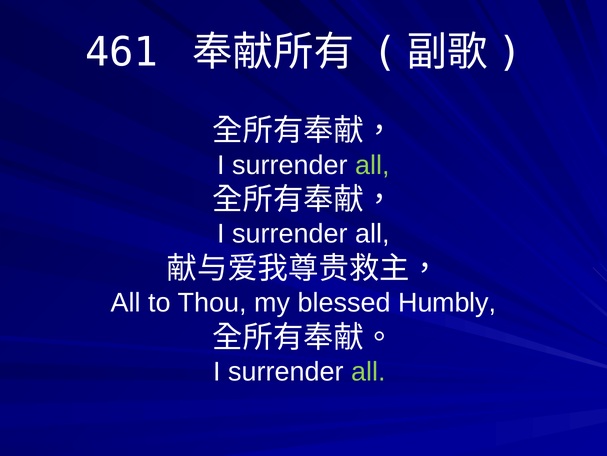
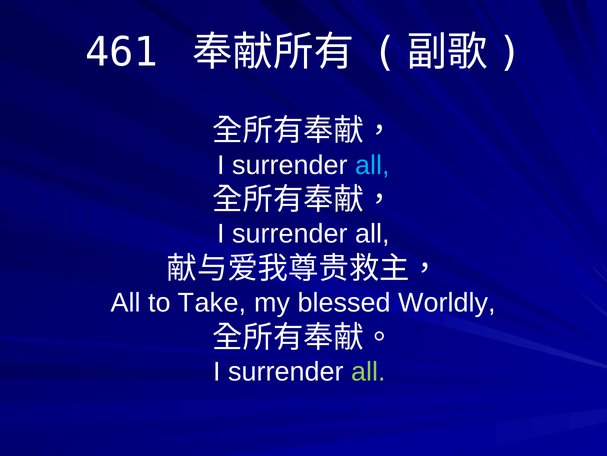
all colour: light green -> light blue (372, 165)
Thou: Thou -> Take (212, 302)
Humbly: Humbly -> Worldly (447, 302)
